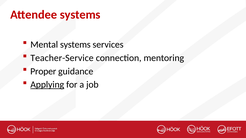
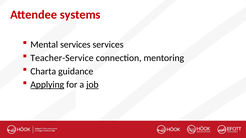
Mental systems: systems -> services (75, 45)
Proper: Proper -> Charta (43, 71)
job underline: none -> present (92, 85)
